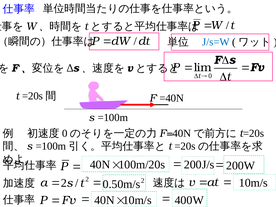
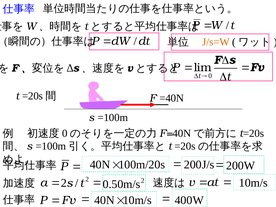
J/s=W colour: blue -> orange (216, 42)
